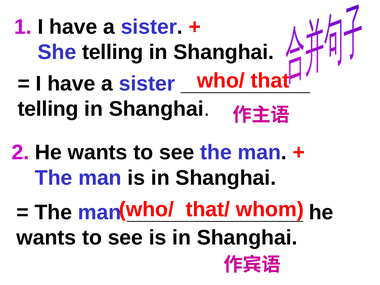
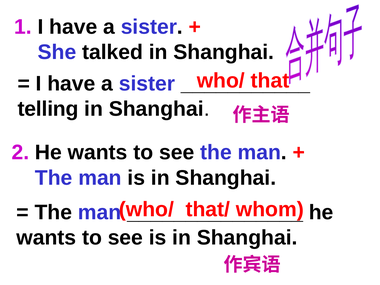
She telling: telling -> talked (113, 52)
